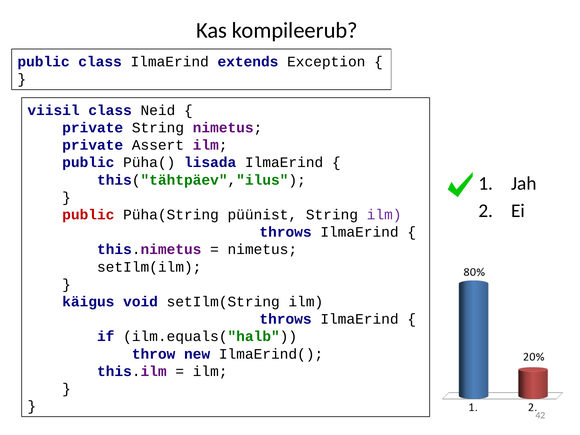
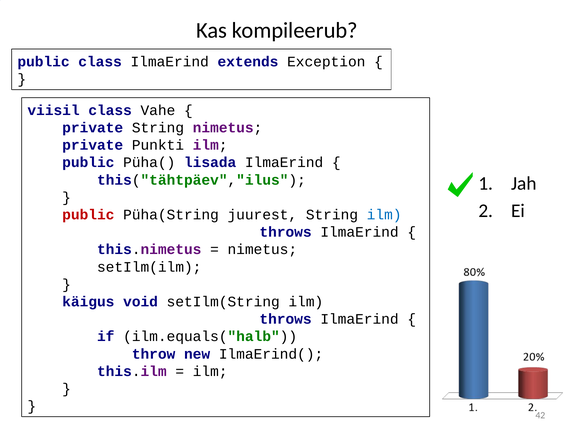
Neid: Neid -> Vahe (158, 110)
Assert: Assert -> Punkti (158, 145)
püünist: püünist -> juurest (262, 215)
ilm colour: purple -> blue (384, 215)
